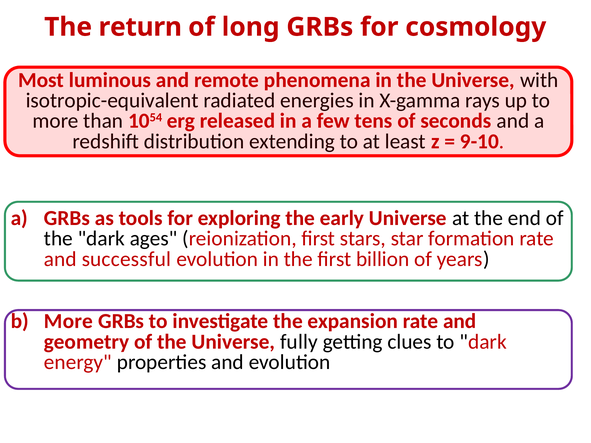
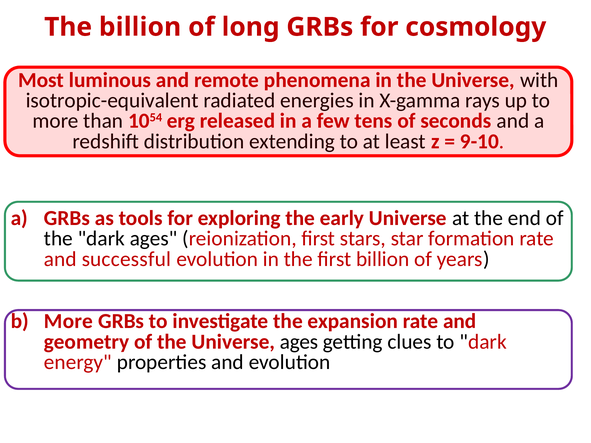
The return: return -> billion (140, 27)
Universe fully: fully -> ages (299, 342)
